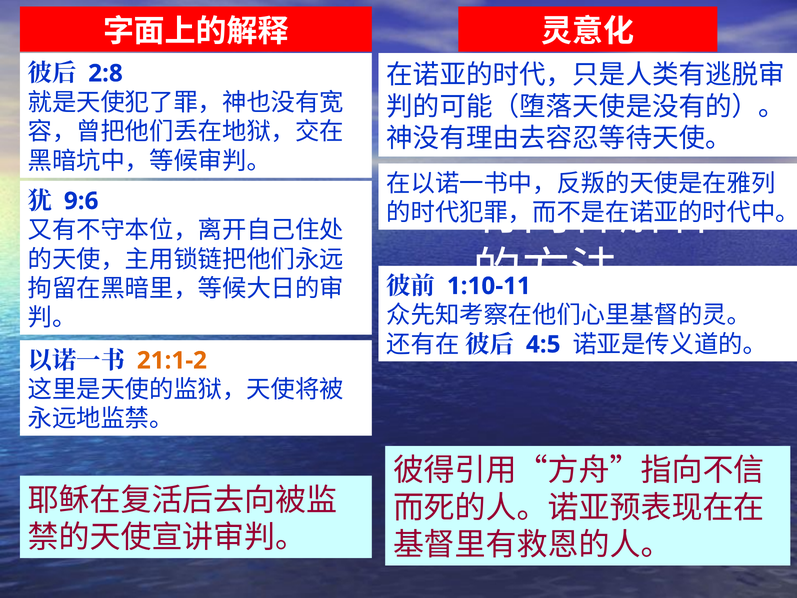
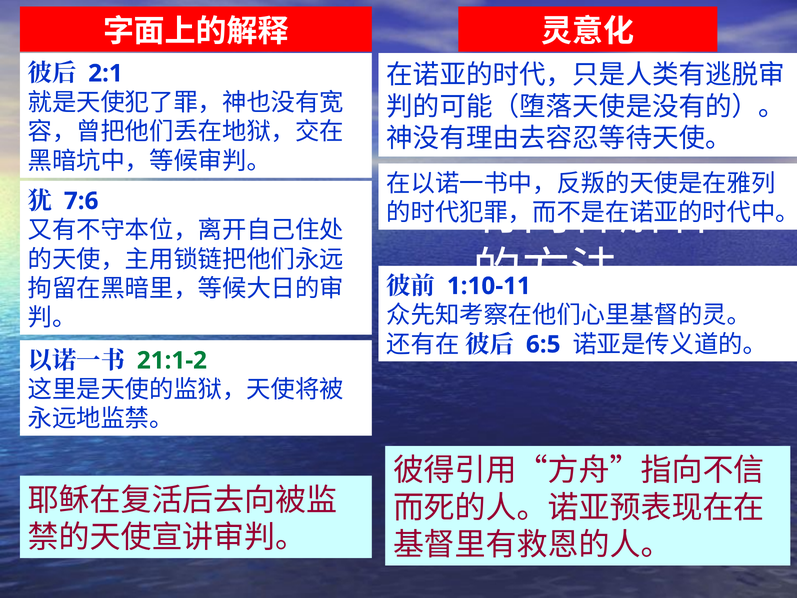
2:8: 2:8 -> 2:1 (105, 73)
9:6: 9:6 -> 7:6 (81, 201)
4:5: 4:5 -> 6:5 (543, 344)
21:1-2 colour: orange -> green (172, 360)
